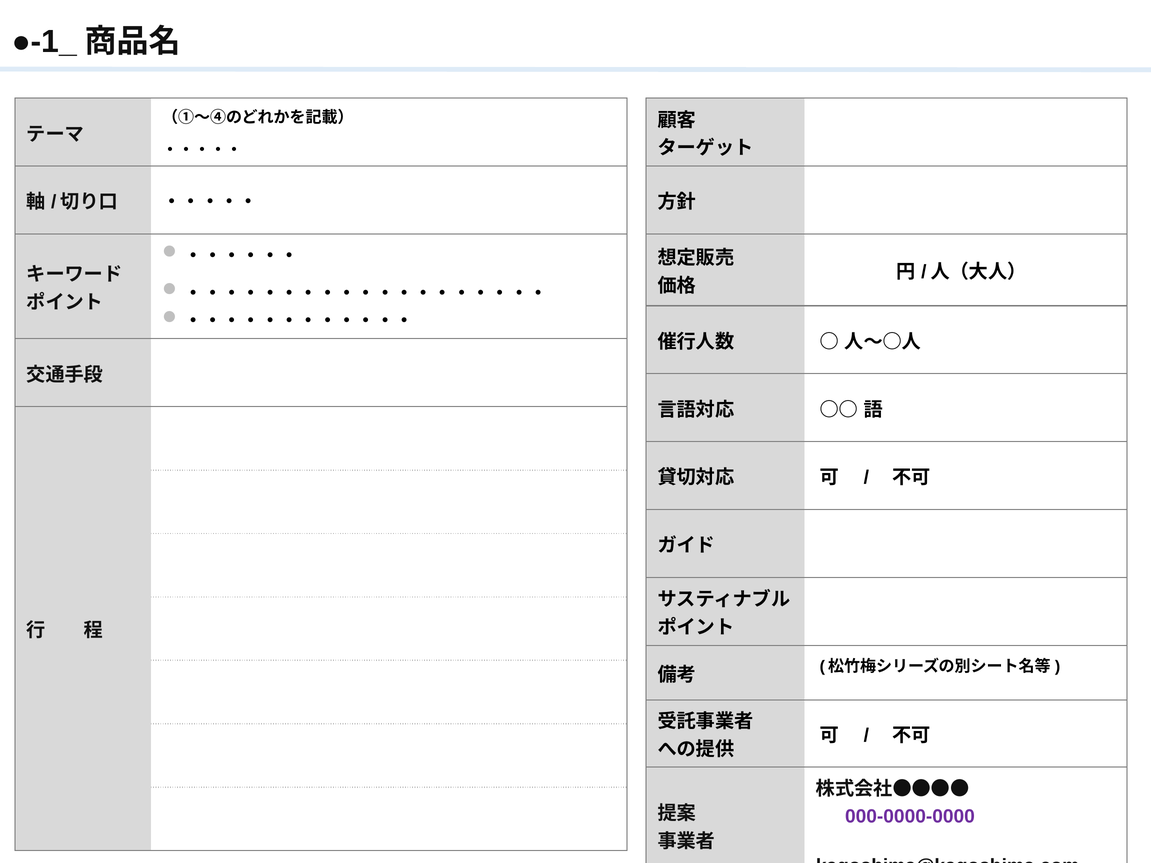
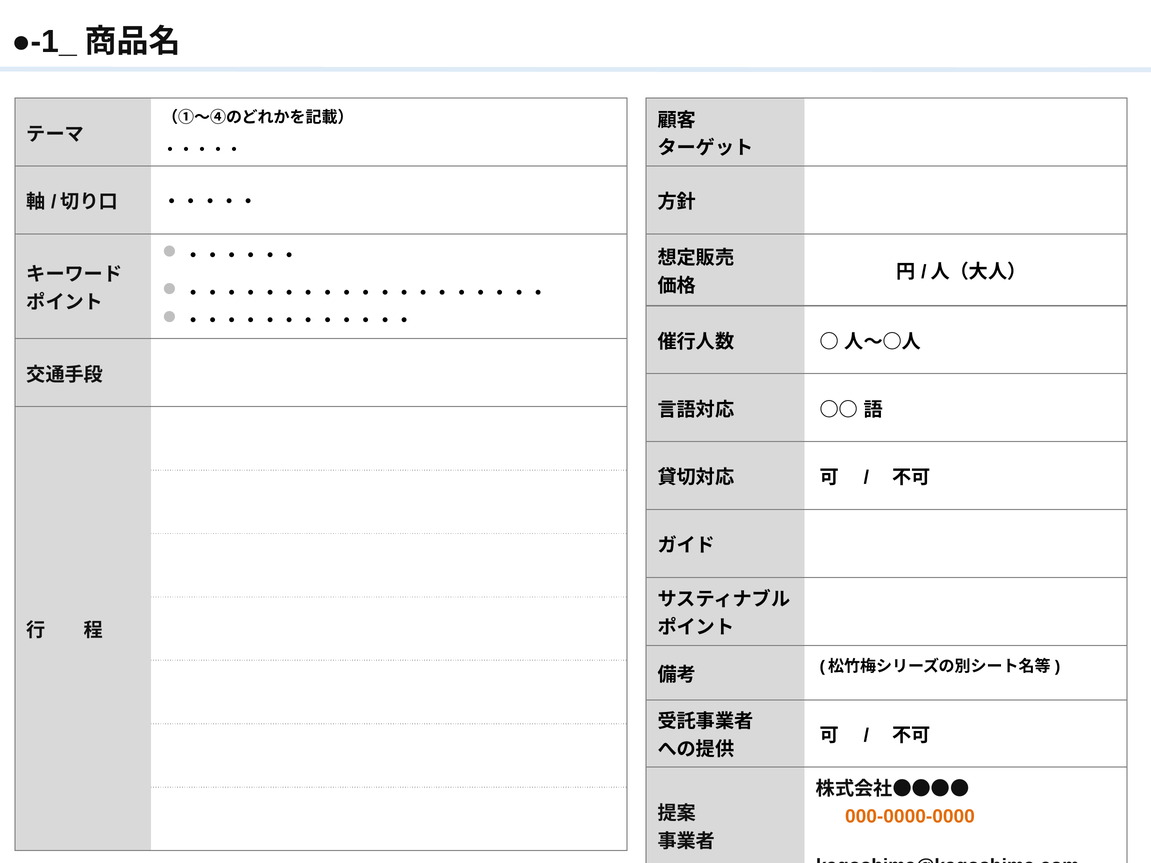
000-0000-0000 colour: purple -> orange (910, 817)
